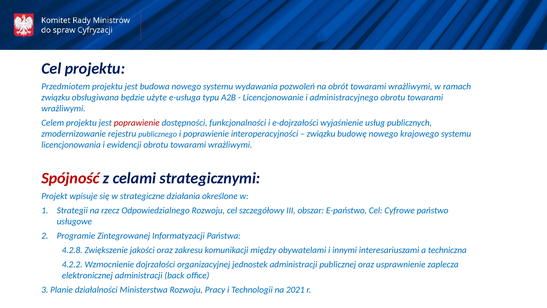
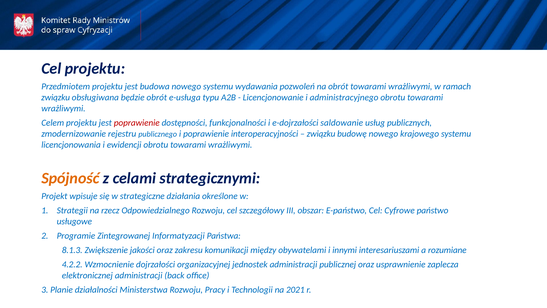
będzie użyte: użyte -> obrót (157, 97)
wyjaśnienie: wyjaśnienie -> saldowanie (342, 123)
Spójność colour: red -> orange (70, 178)
4.2.8: 4.2.8 -> 8.1.3 (72, 250)
techniczna: techniczna -> rozumiane (447, 250)
